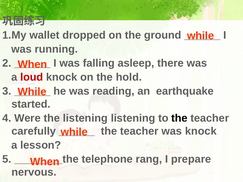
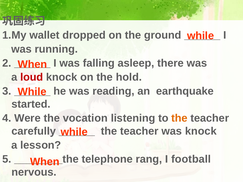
the listening: listening -> vocation (85, 118)
the colour: black -> orange (179, 118)
prepare: prepare -> football (191, 159)
